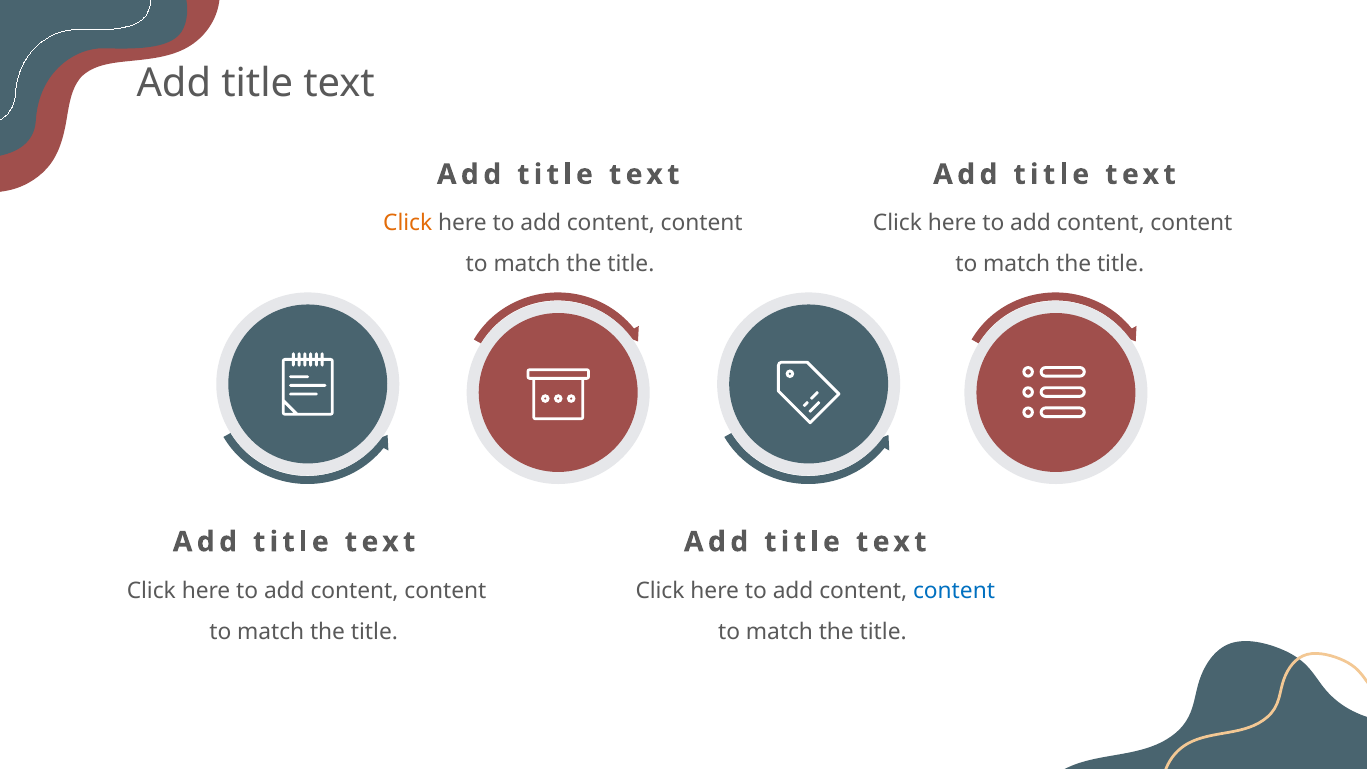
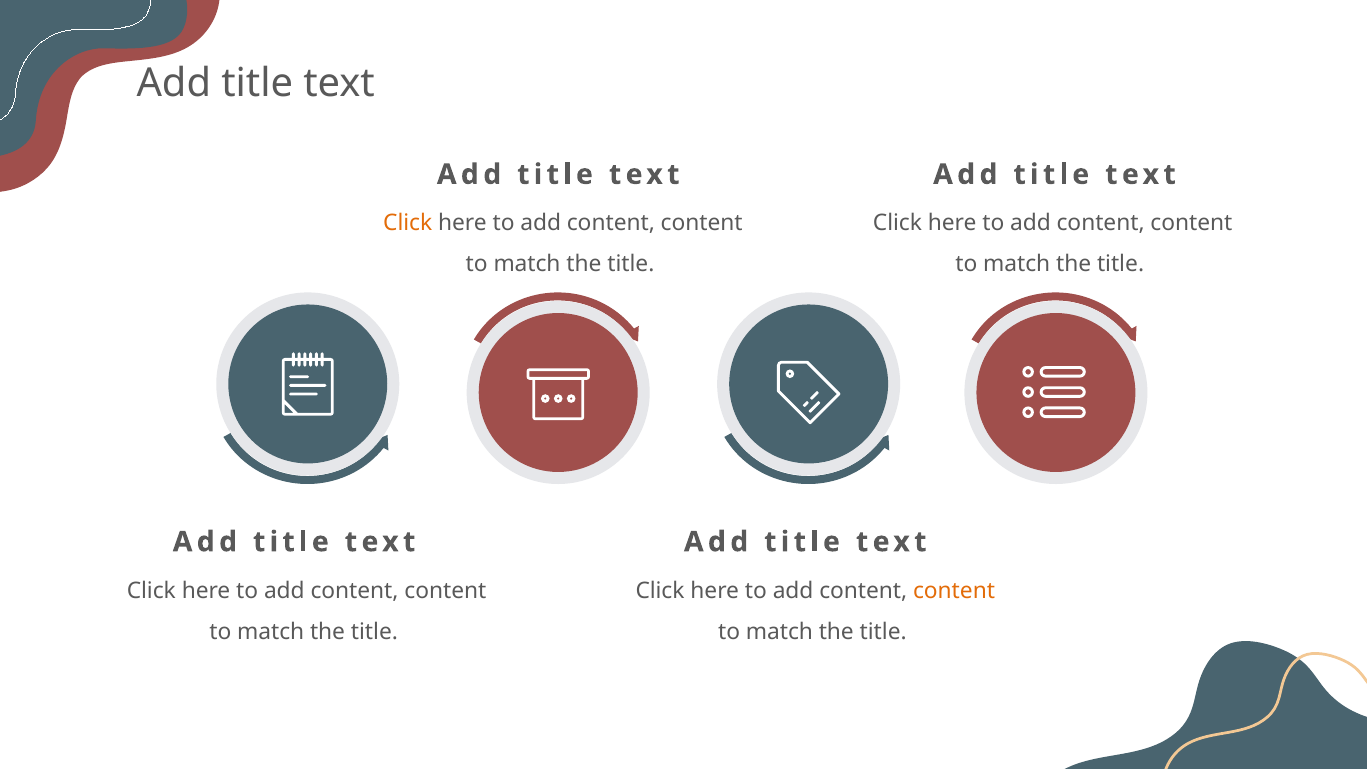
content colour: blue -> orange (954, 591)
